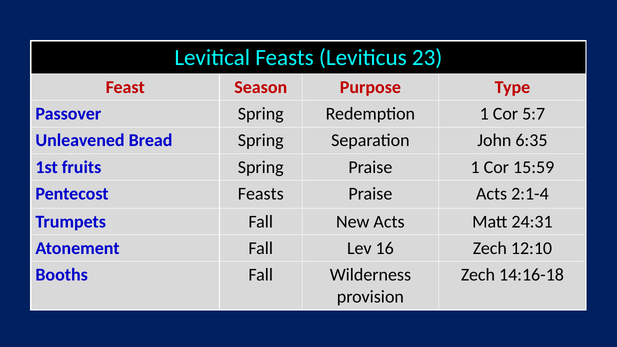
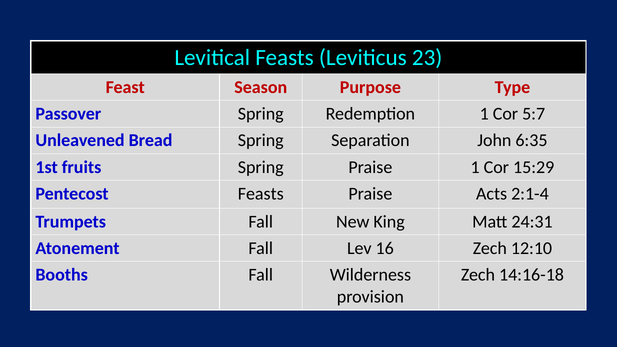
15:59: 15:59 -> 15:29 (534, 167)
New Acts: Acts -> King (389, 222)
